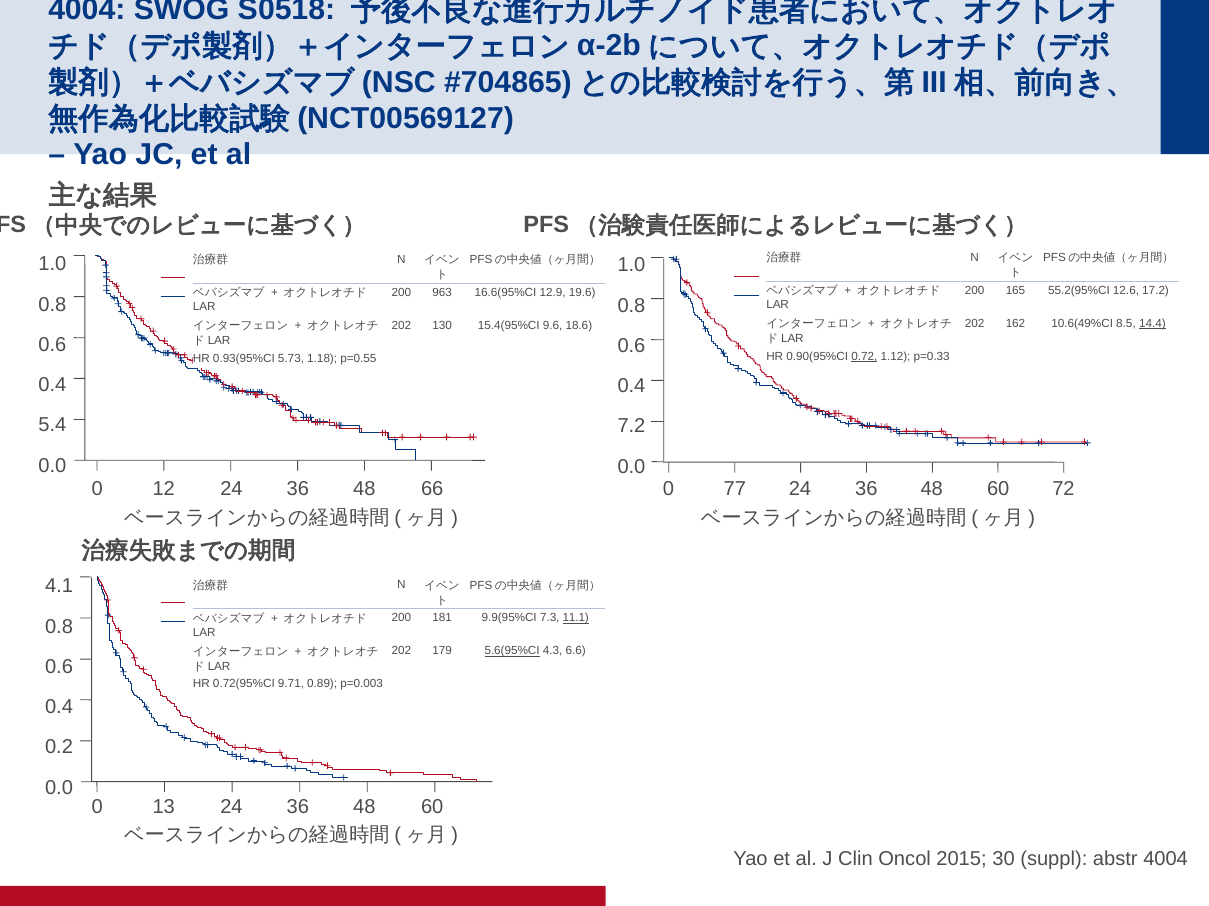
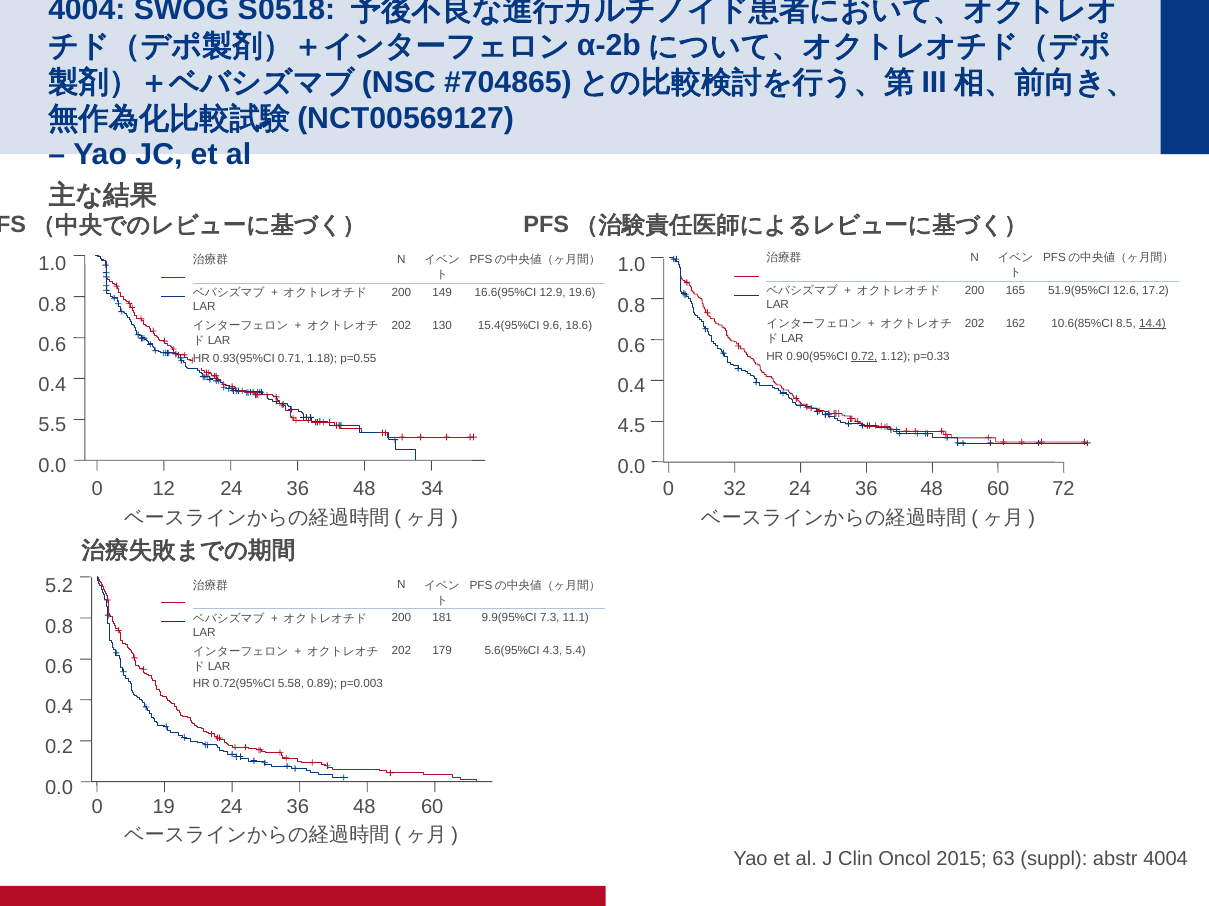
55.2(95%CI: 55.2(95%CI -> 51.9(95%CI (1079, 291)
963: 963 -> 149 (442, 293)
10.6(49%CI: 10.6(49%CI -> 10.6(85%CI (1082, 324)
5.73: 5.73 -> 0.71 (291, 359)
5.4: 5.4 -> 5.5 (52, 426)
7.2: 7.2 -> 4.5 (631, 427)
66: 66 -> 34 (432, 490)
77: 77 -> 32 (735, 490)
4.1: 4.1 -> 5.2 (59, 587)
11.1 underline: present -> none (576, 618)
5.6(95%CI underline: present -> none (512, 651)
6.6: 6.6 -> 5.4 (576, 651)
9.71: 9.71 -> 5.58 (291, 684)
13: 13 -> 19 (164, 807)
30: 30 -> 63 (1003, 860)
